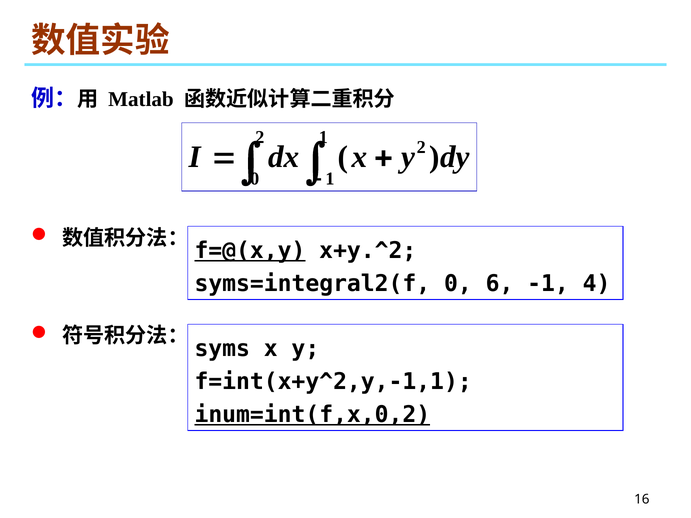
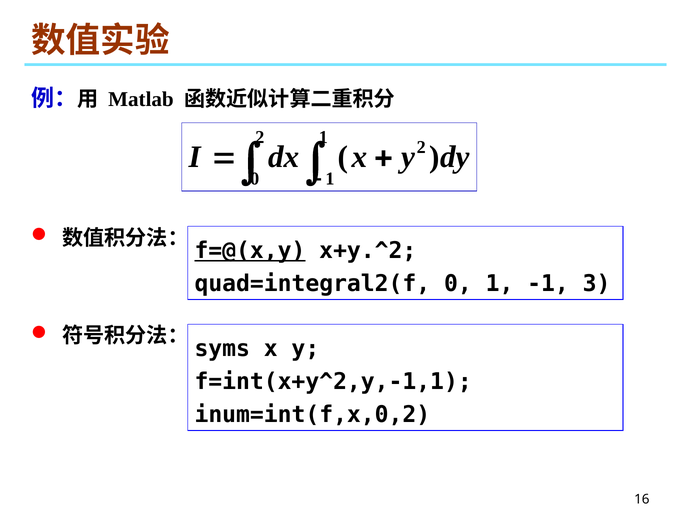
syms=integral2(f: syms=integral2(f -> quad=integral2(f (312, 284)
6: 6 -> 1 (500, 284)
4: 4 -> 3 (597, 284)
inum=int(f,x,0,2 underline: present -> none (312, 415)
